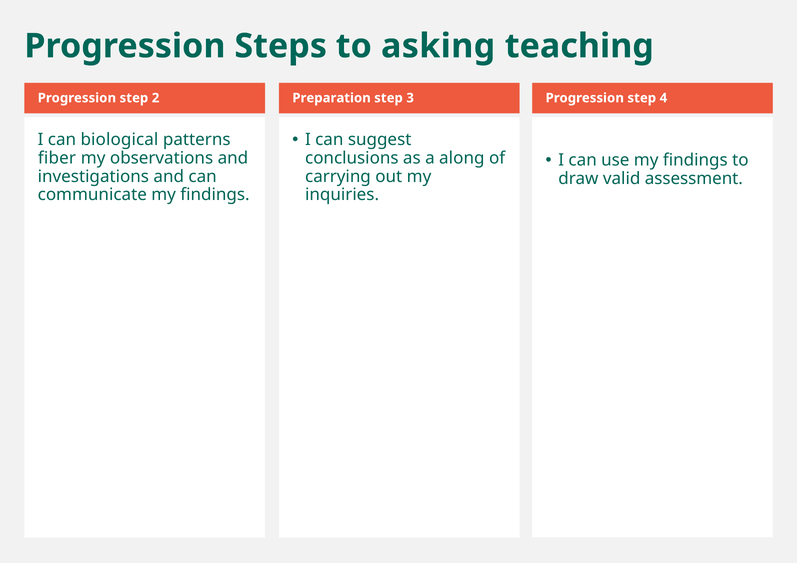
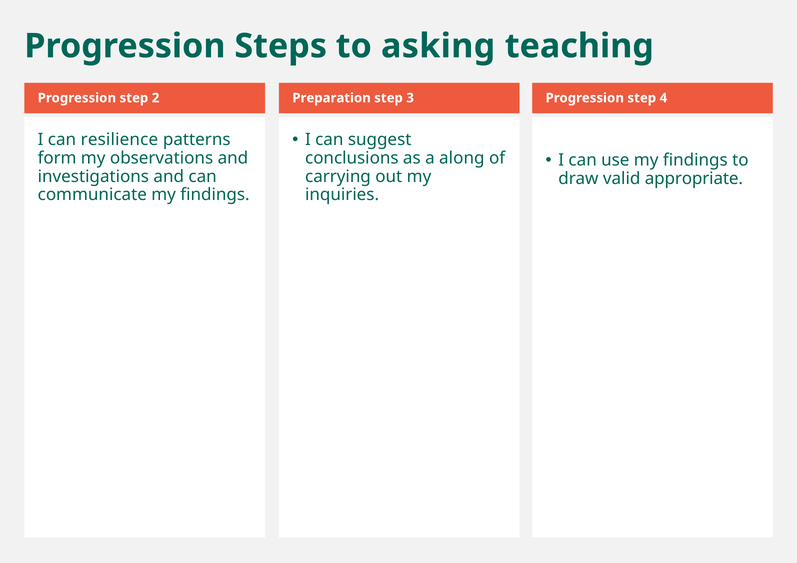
biological: biological -> resilience (119, 140)
fiber: fiber -> form (57, 158)
assessment: assessment -> appropriate (694, 179)
